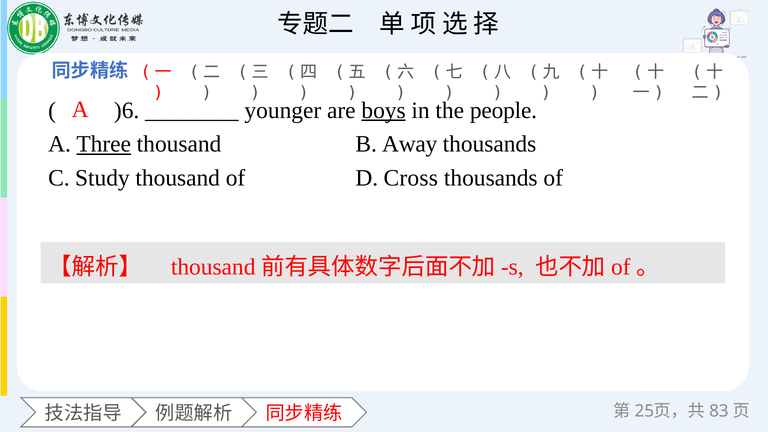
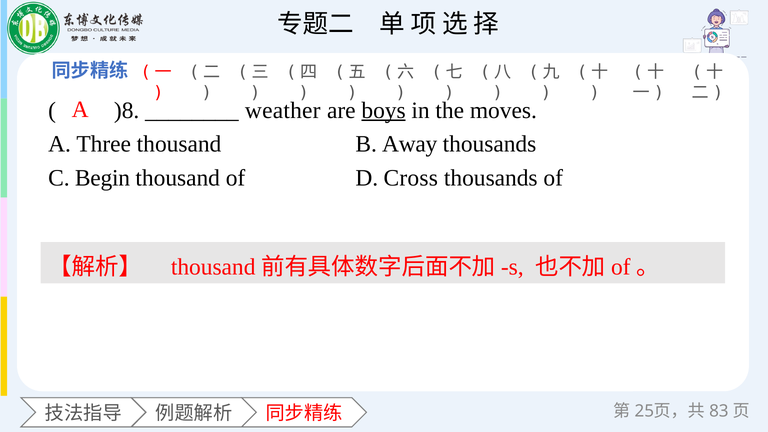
)6: )6 -> )8 (127, 110)
younger: younger -> weather (283, 110)
people: people -> moves (503, 110)
Three underline: present -> none (104, 144)
Study: Study -> Begin (102, 178)
